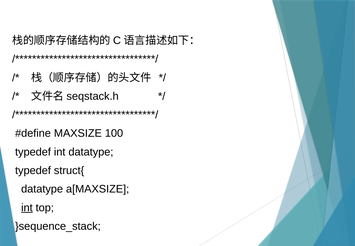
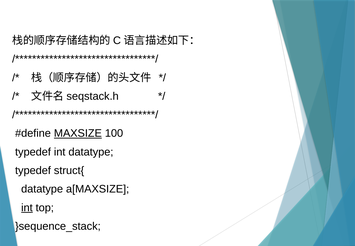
MAXSIZE underline: none -> present (78, 133)
